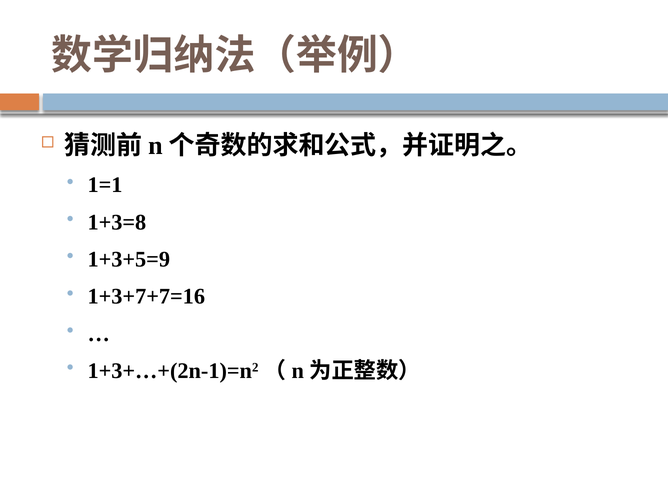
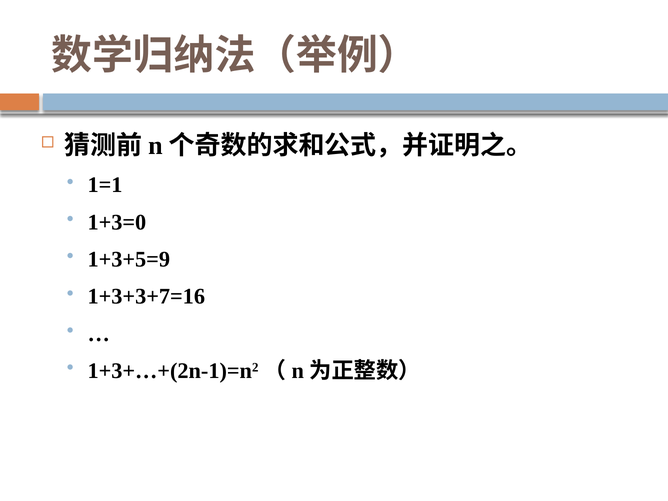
1+3=8: 1+3=8 -> 1+3=0 (117, 222)
1+3+7+7=16: 1+3+7+7=16 -> 1+3+3+7=16 (146, 297)
